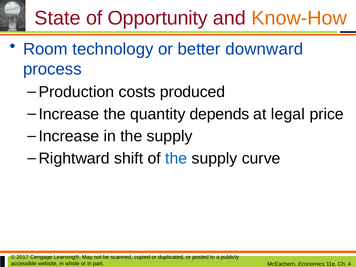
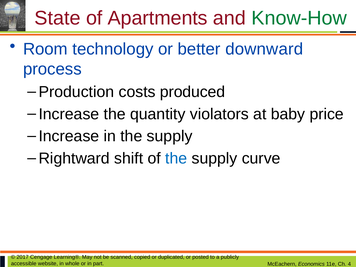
Opportunity: Opportunity -> Apartments (158, 18)
Know-How colour: orange -> green (299, 18)
depends: depends -> violators (219, 114)
legal: legal -> baby (288, 114)
